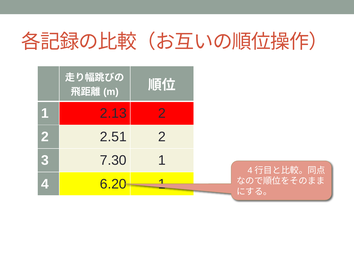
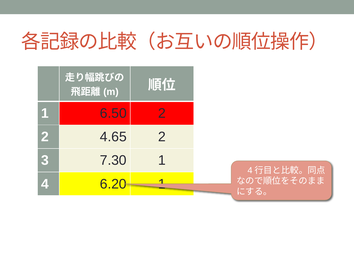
2.13: 2.13 -> 6.50 (113, 113)
2.51: 2.51 -> 4.65 (113, 137)
